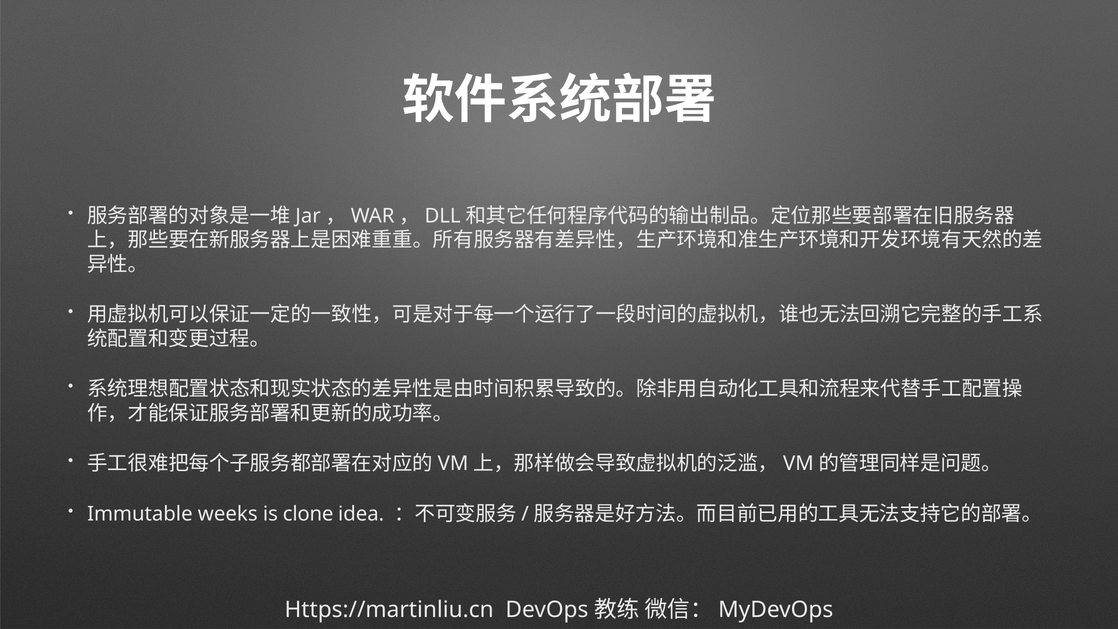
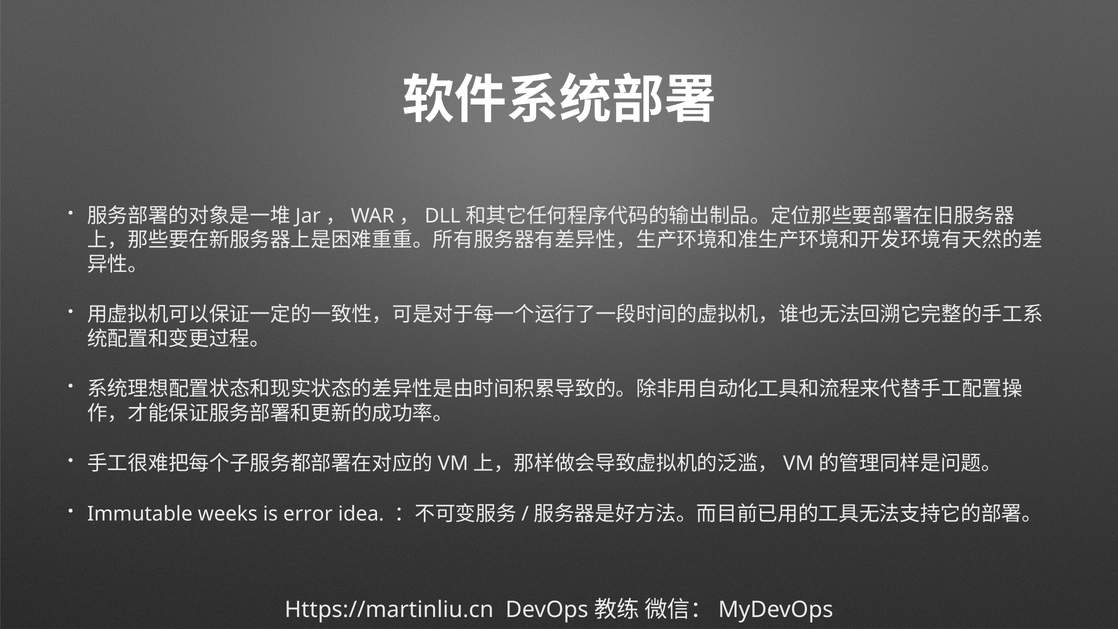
clone: clone -> error (308, 514)
